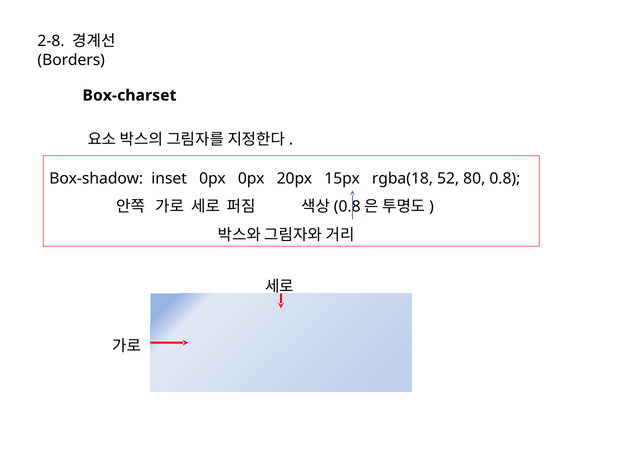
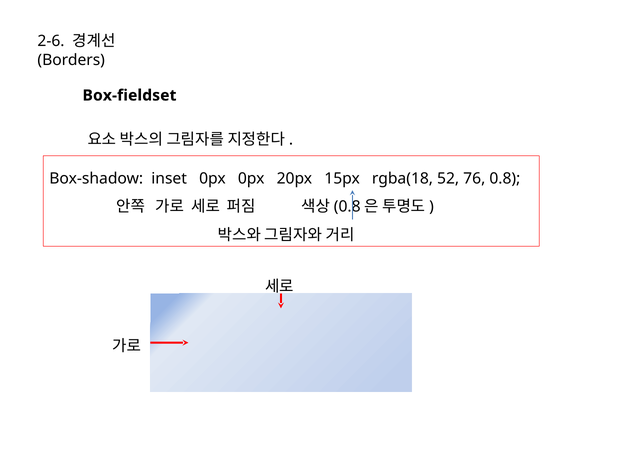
2-8: 2-8 -> 2-6 (51, 41)
Box-charset: Box-charset -> Box-fieldset (129, 96)
80: 80 -> 76 (474, 179)
